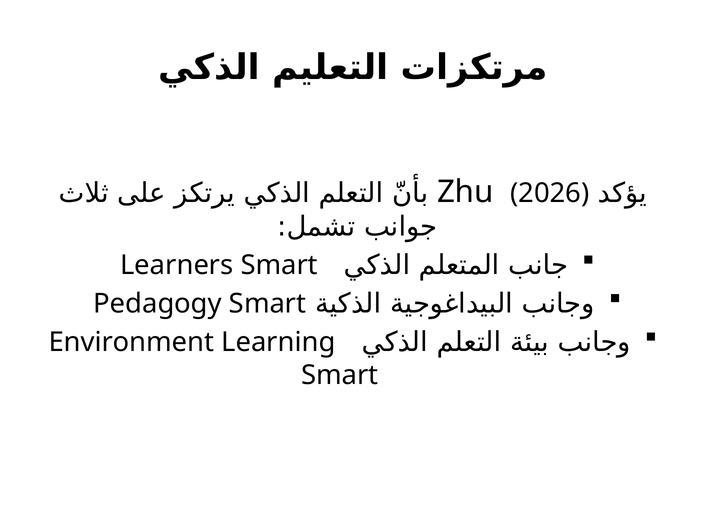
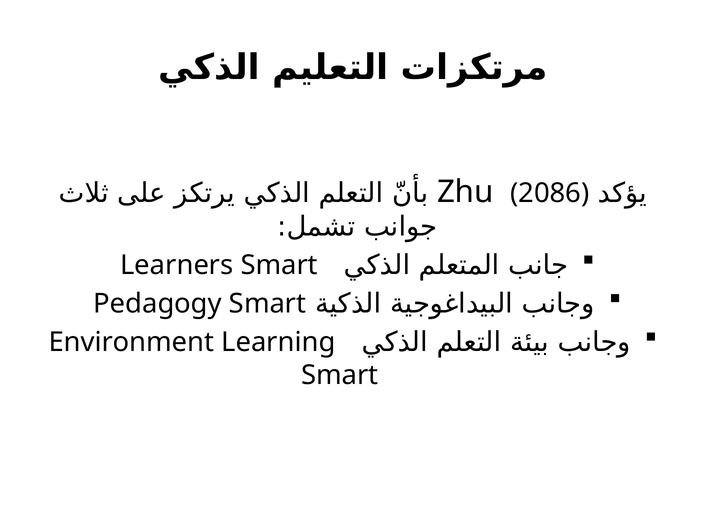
2026: 2026 -> 2086 (550, 193)
